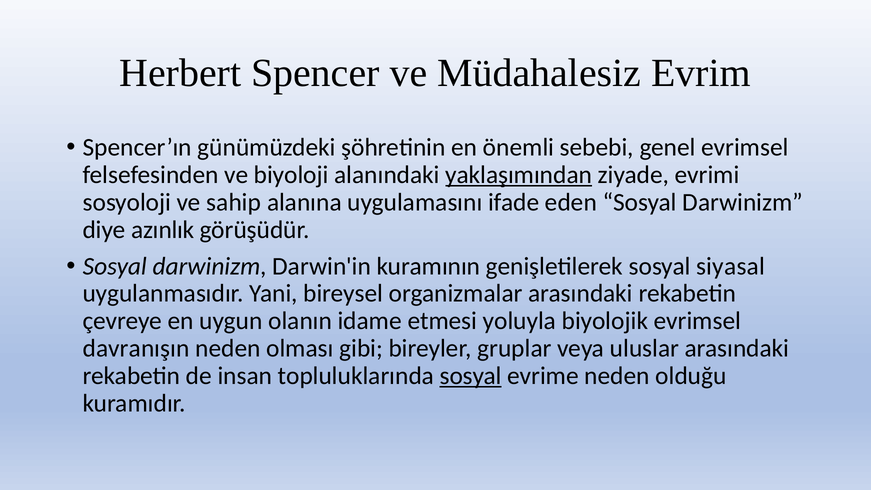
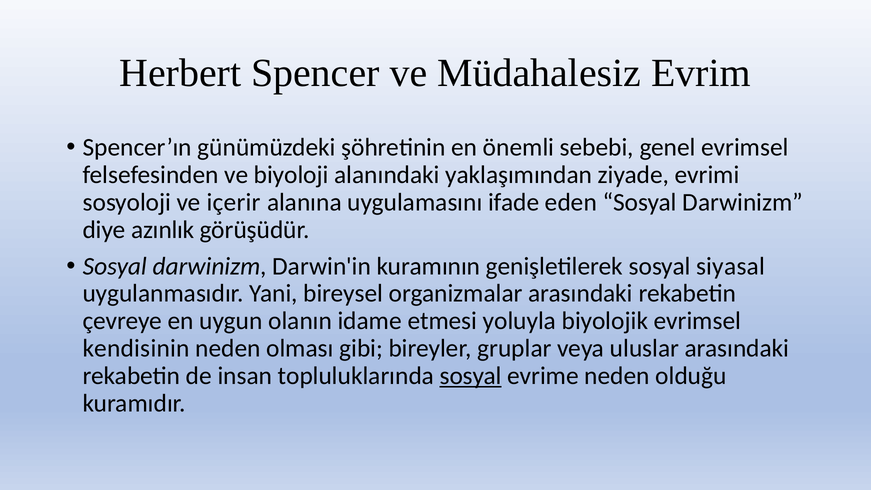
yaklaşımından underline: present -> none (519, 175)
sahip: sahip -> içerir (234, 202)
davranışın: davranışın -> kendisinin (136, 348)
